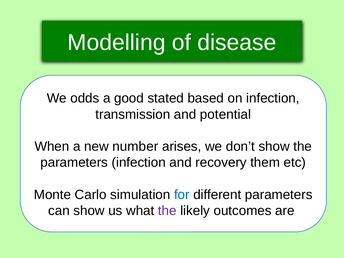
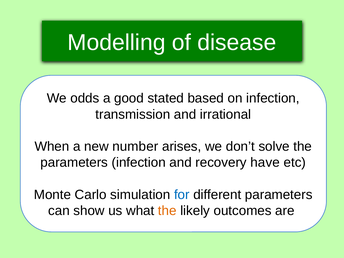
potential: potential -> irrational (226, 114)
don’t show: show -> solve (274, 147)
them: them -> have (265, 163)
the colour: purple -> orange (167, 211)
